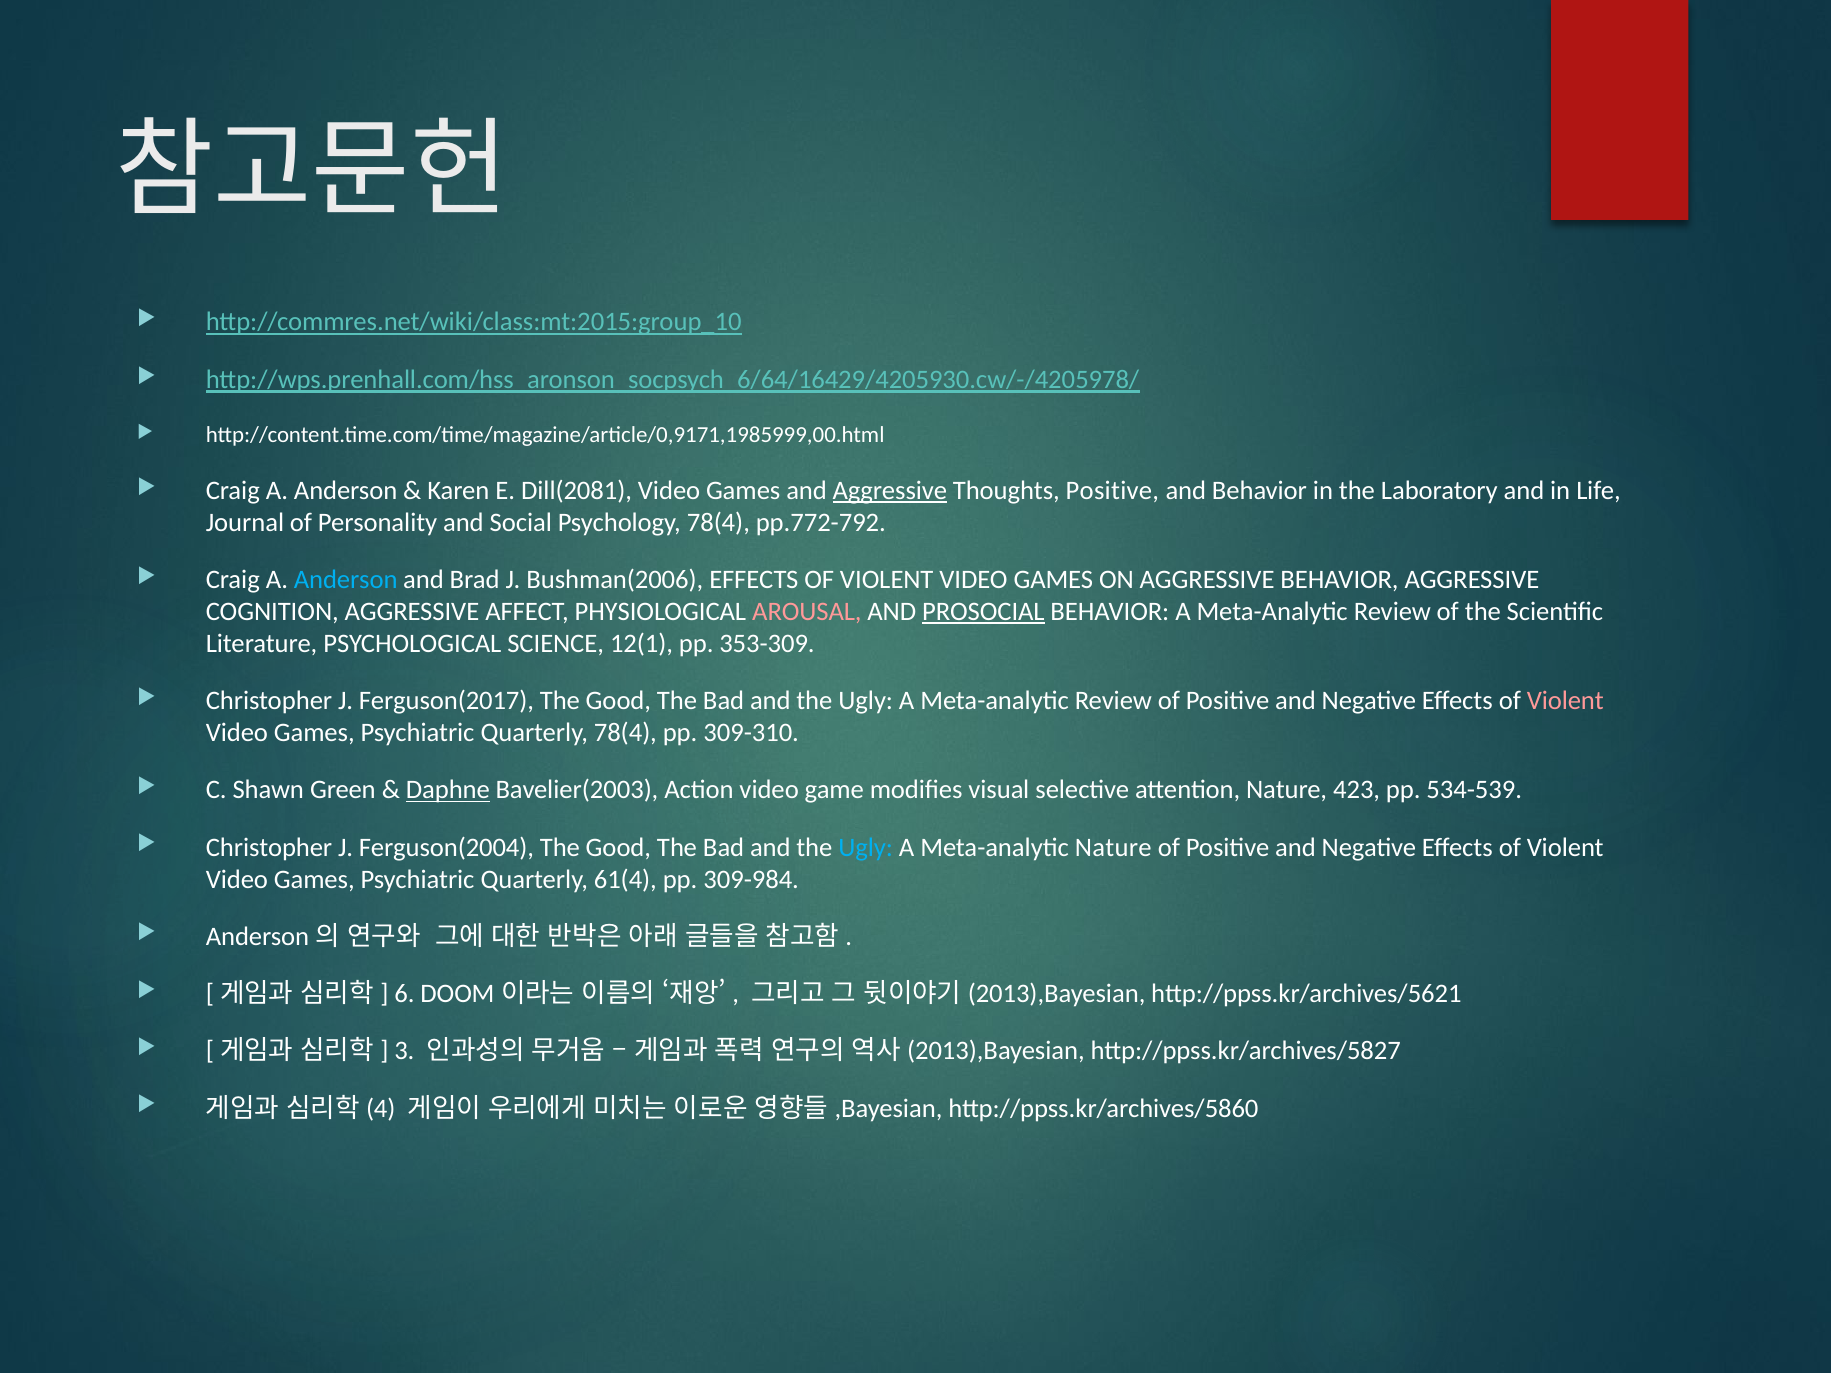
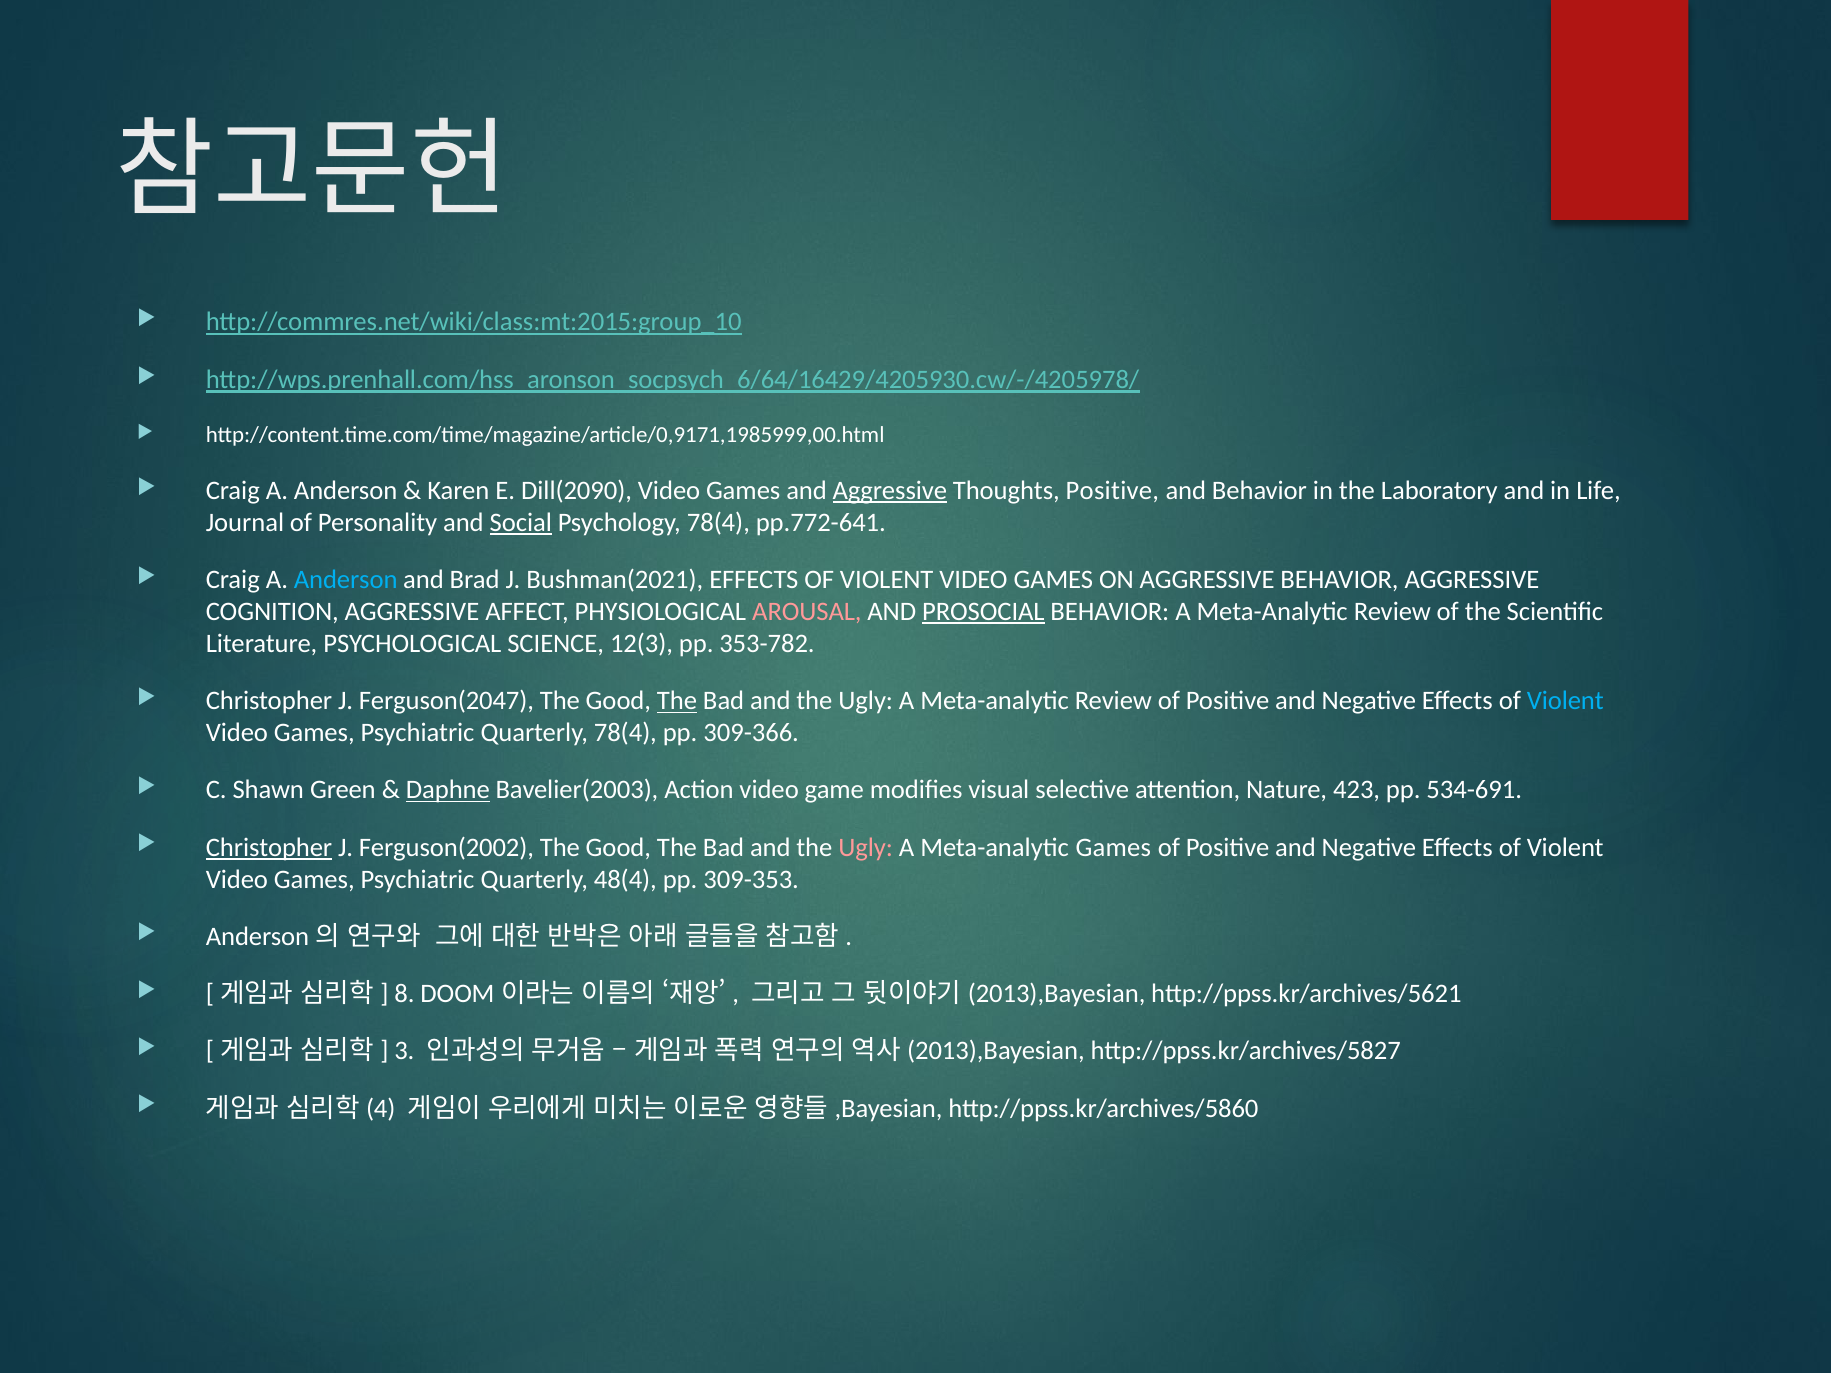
Dill(2081: Dill(2081 -> Dill(2090 (577, 491)
Social underline: none -> present (521, 523)
pp.772-792: pp.772-792 -> pp.772-641 (821, 523)
Bushman(2006: Bushman(2006 -> Bushman(2021 (615, 580)
12(1: 12(1 -> 12(3 (642, 644)
353-309: 353-309 -> 353-782 (767, 644)
Ferguson(2017: Ferguson(2017 -> Ferguson(2047 (446, 701)
The underline: none -> present (677, 701)
Violent colour: pink -> light blue (1565, 701)
309-310: 309-310 -> 309-366 (751, 733)
534-539: 534-539 -> 534-691 (1474, 790)
Christopher underline: none -> present (269, 848)
Ferguson(2004: Ferguson(2004 -> Ferguson(2002 (446, 848)
Ugly colour: light blue -> pink (866, 848)
Meta-analytic Nature: Nature -> Games (1113, 848)
61(4: 61(4 -> 48(4 (625, 879)
309-984: 309-984 -> 309-353 (751, 879)
6: 6 -> 8 (404, 994)
